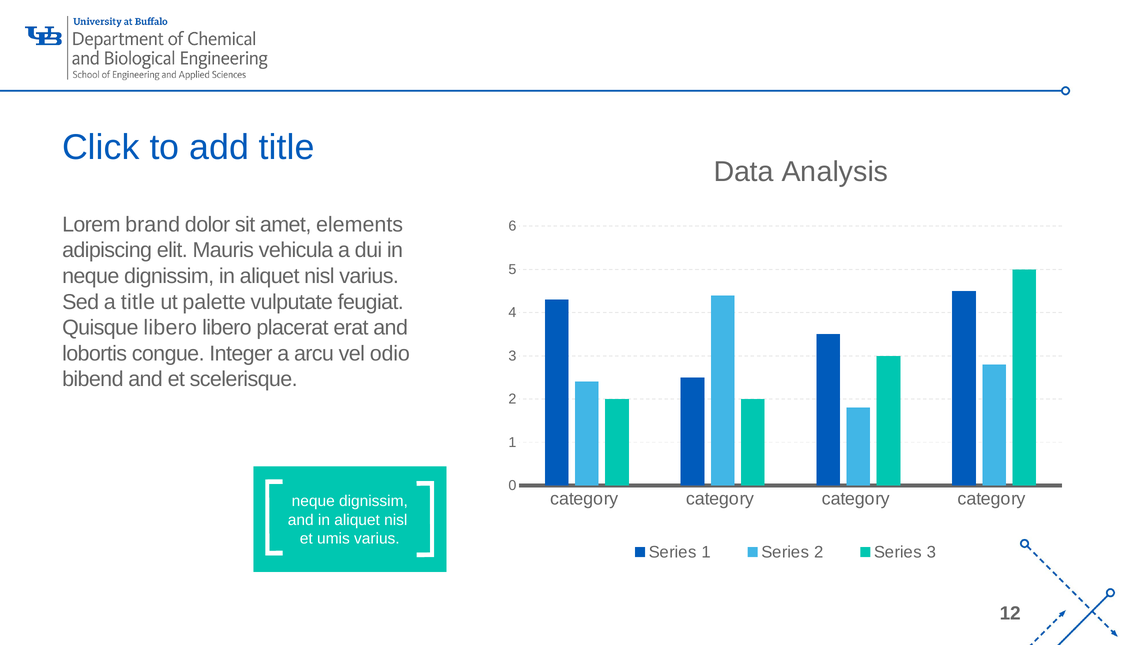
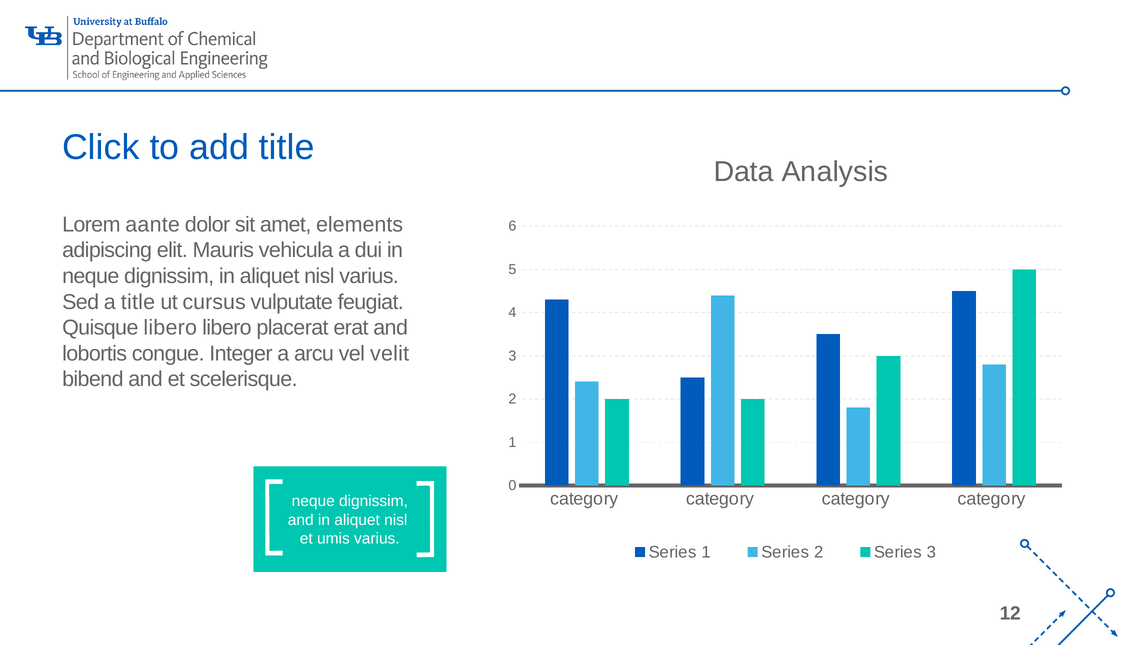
brand: brand -> aante (153, 224)
palette: palette -> cursus (214, 302)
odio: odio -> velit (390, 353)
